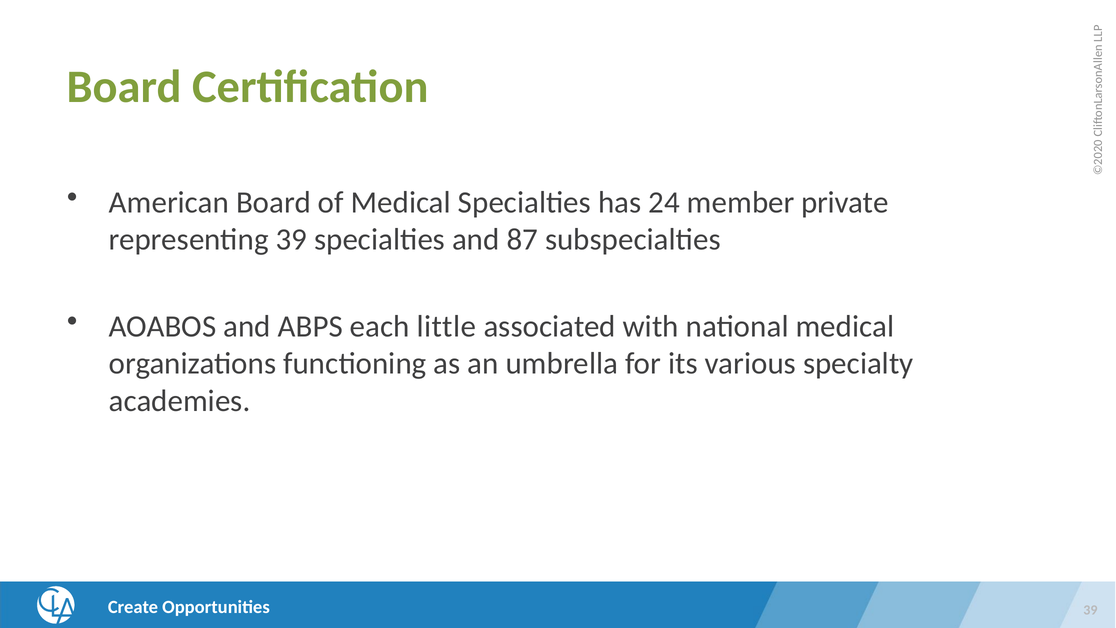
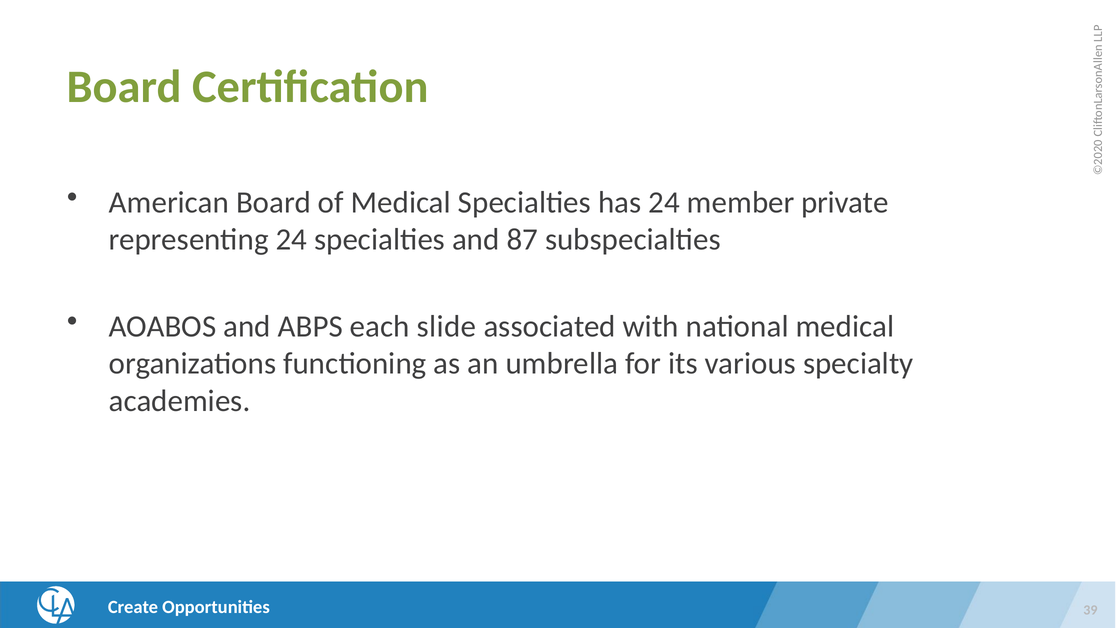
representing 39: 39 -> 24 (291, 240)
little: little -> slide (446, 326)
